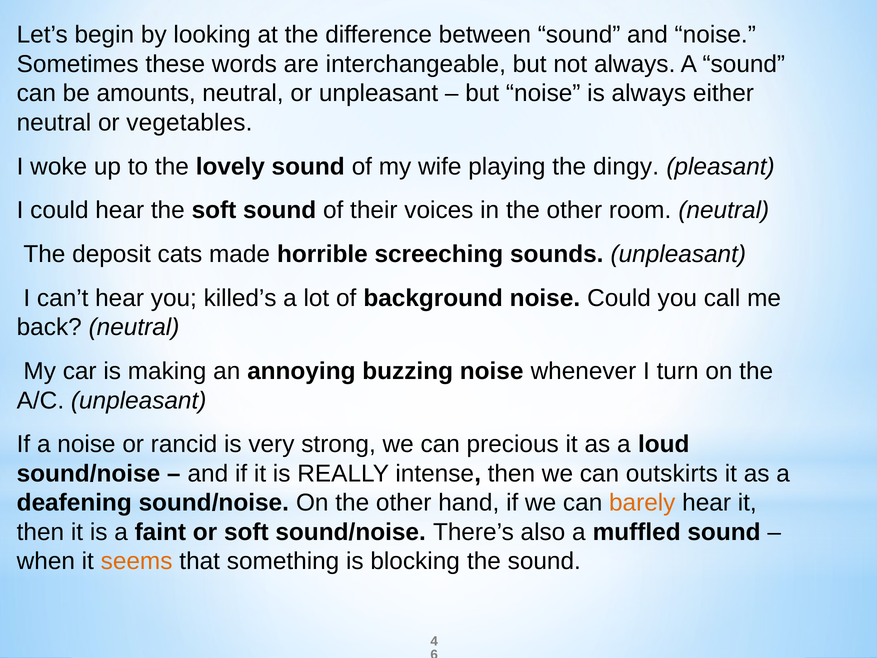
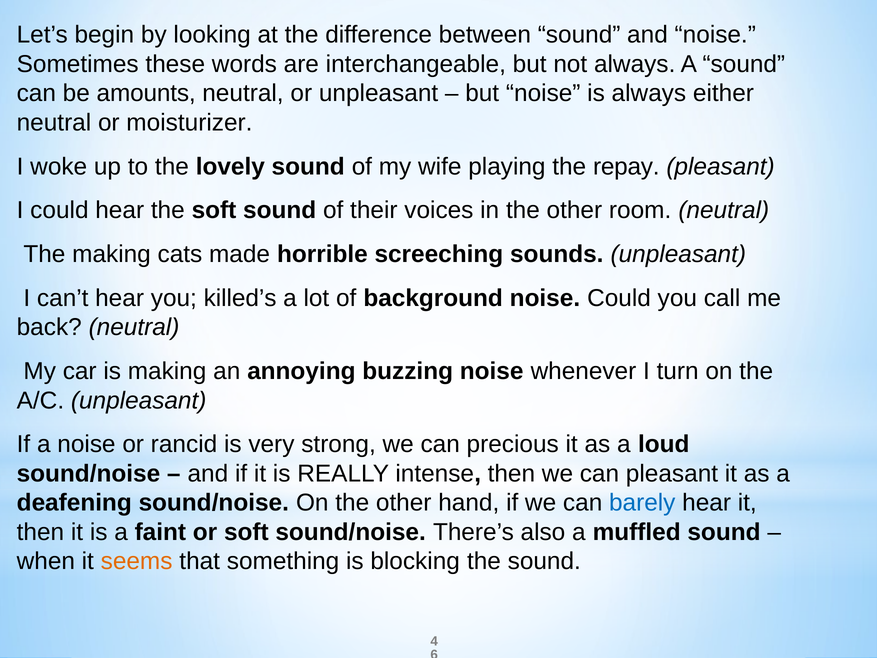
vegetables: vegetables -> moisturizer (189, 123)
dingy: dingy -> repay (626, 166)
The deposit: deposit -> making (111, 254)
can outskirts: outskirts -> pleasant (672, 473)
barely colour: orange -> blue (642, 503)
